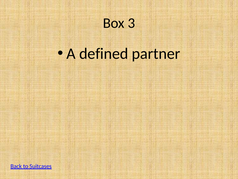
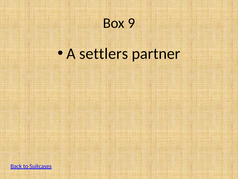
3: 3 -> 9 (131, 23)
defined: defined -> settlers (104, 53)
